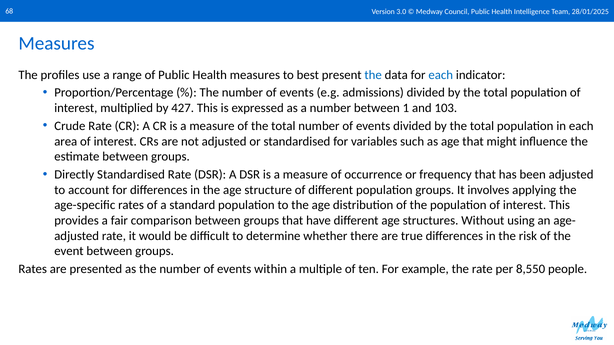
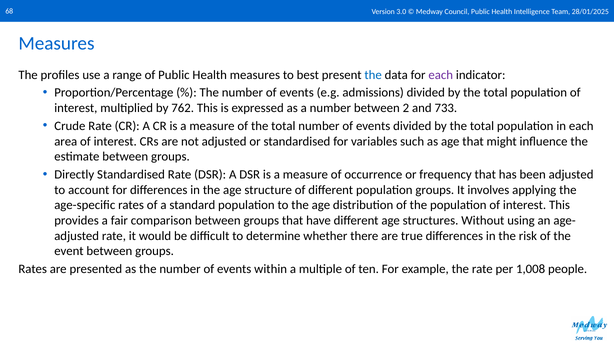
each colour: blue -> purple (441, 75)
427: 427 -> 762 (183, 108)
1: 1 -> 2 (406, 108)
103: 103 -> 733 (446, 108)
8,550: 8,550 -> 1,008 (531, 269)
